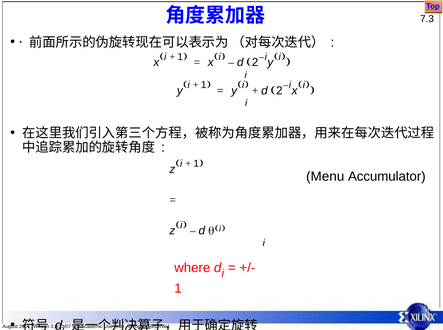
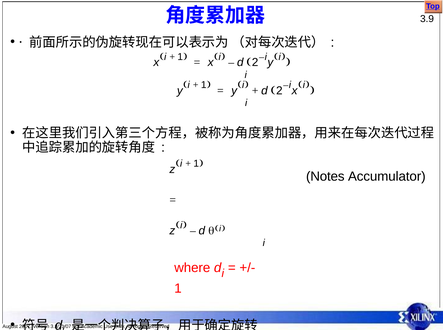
7.3: 7.3 -> 3.9 (427, 19)
Menu: Menu -> Notes (325, 176)
